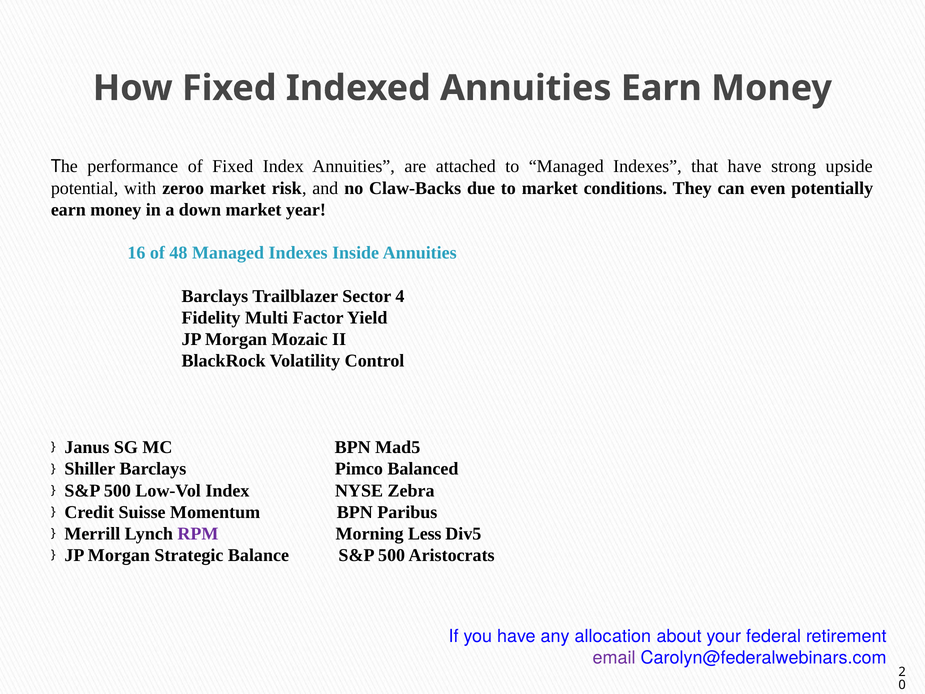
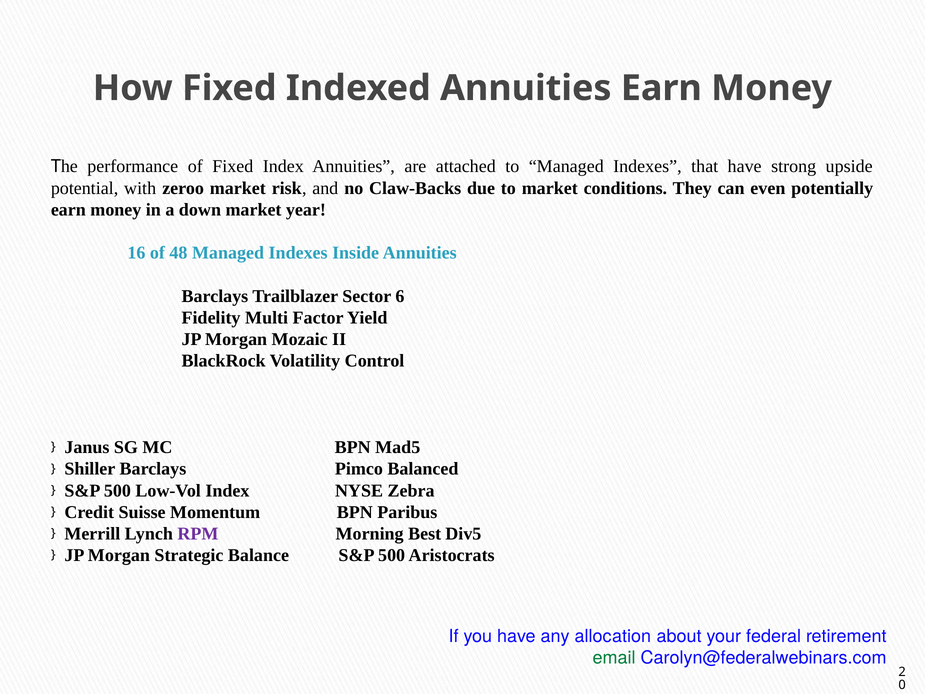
4: 4 -> 6 (400, 296)
Less: Less -> Best (425, 534)
email colour: purple -> green (614, 658)
